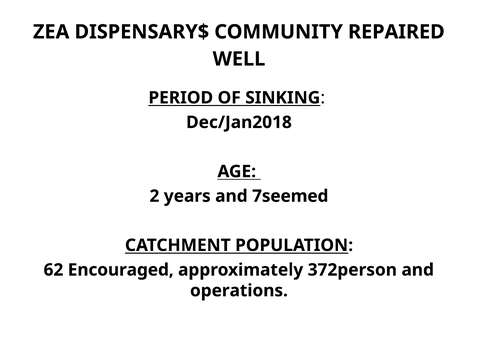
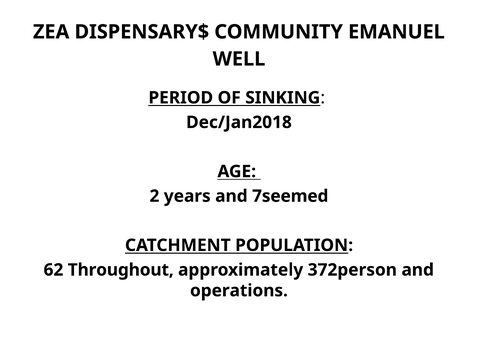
REPAIRED: REPAIRED -> EMANUEL (396, 32)
Encouraged: Encouraged -> Throughout (121, 270)
